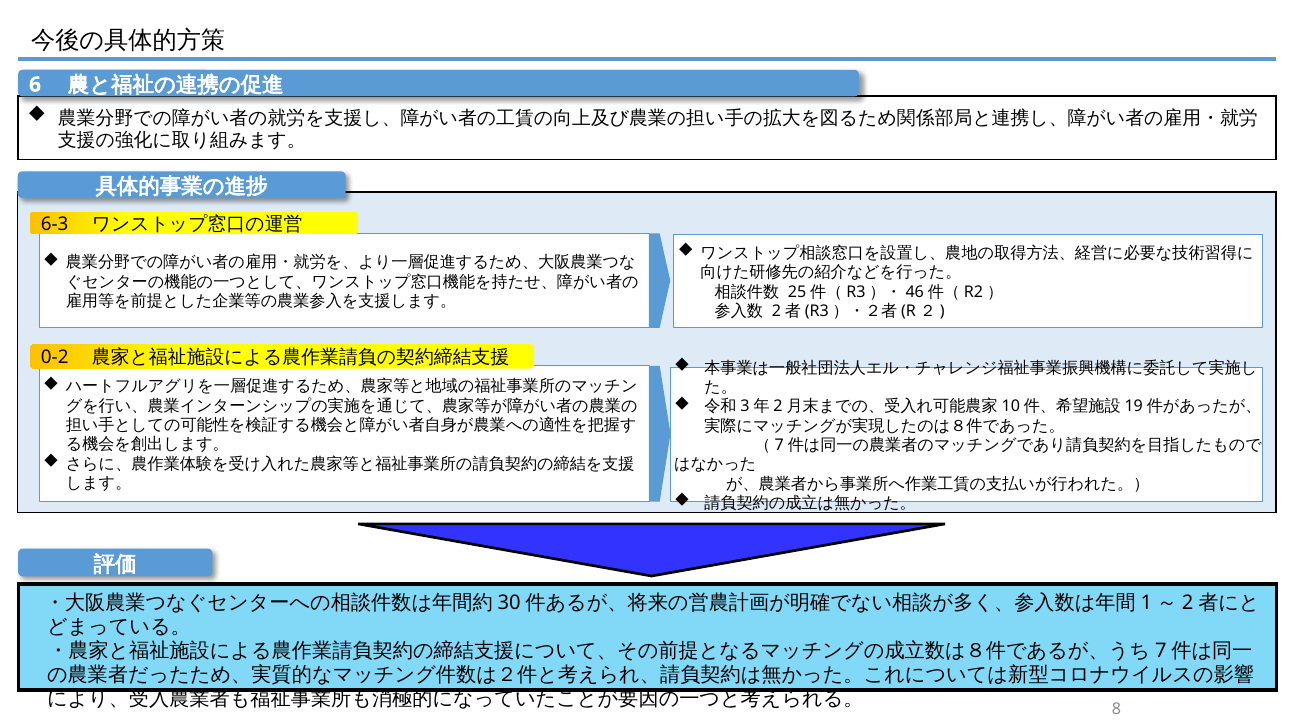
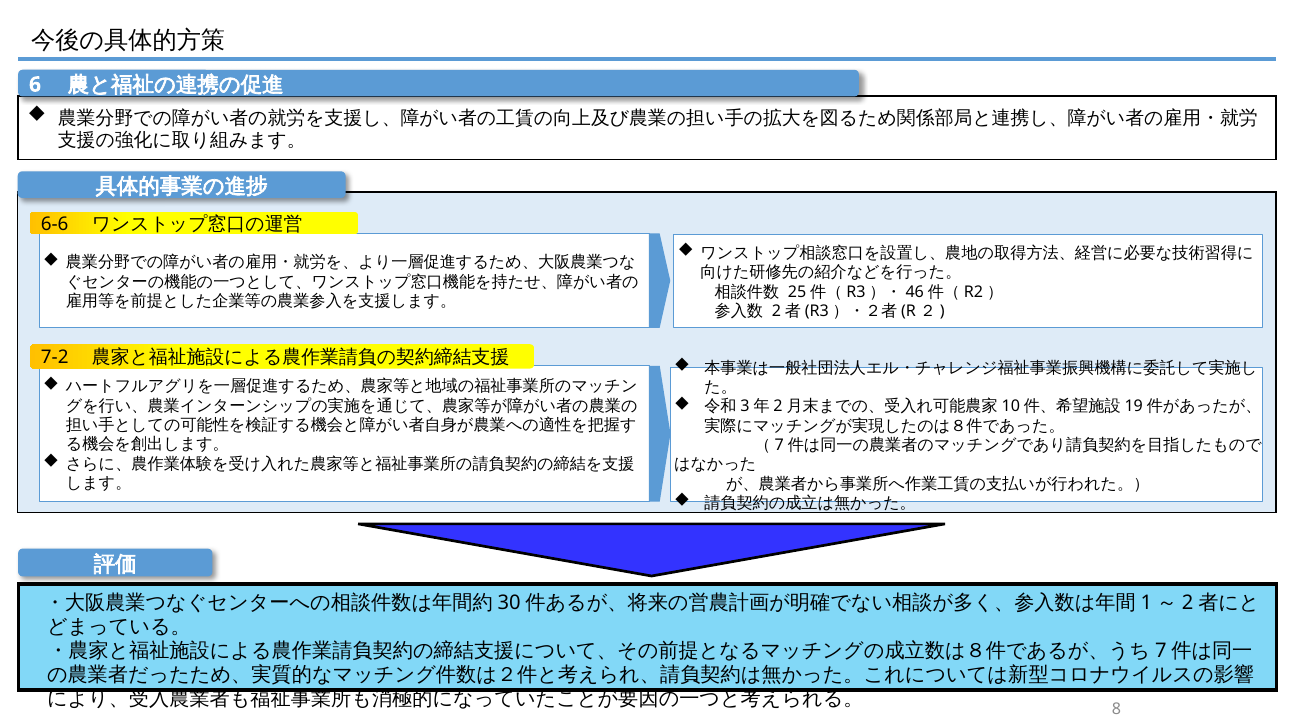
6-3: 6-3 -> 6-6 (55, 224)
0-2: 0-2 -> 7-2 (55, 358)
